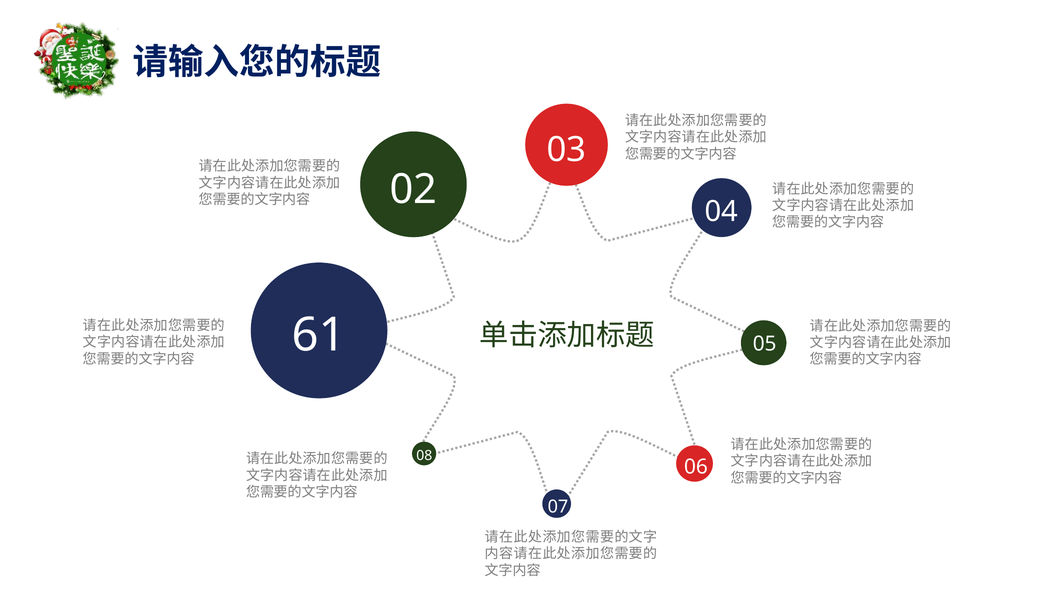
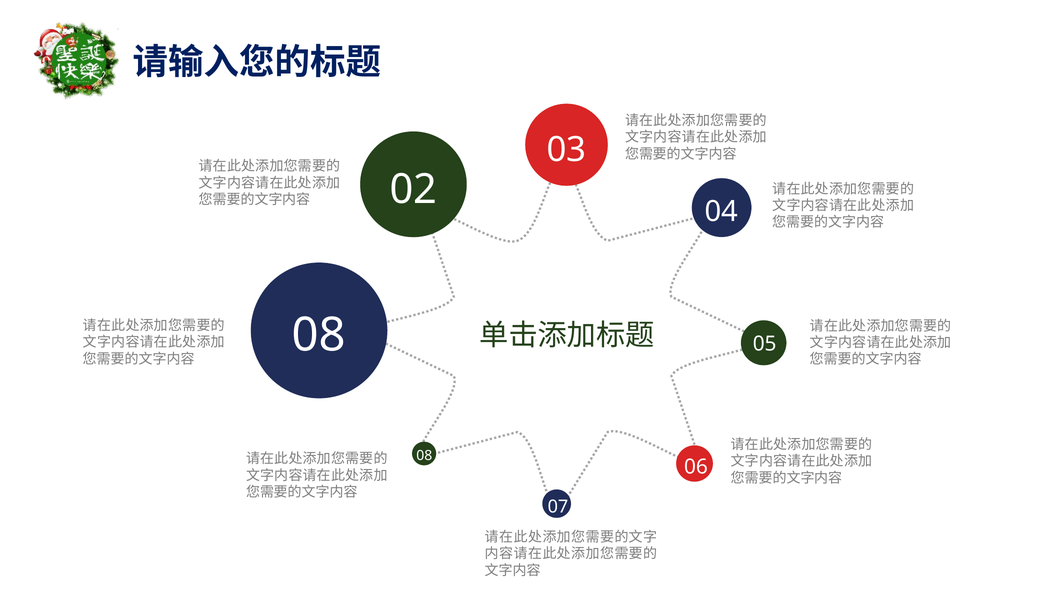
61: 61 -> 08 (319, 335)
